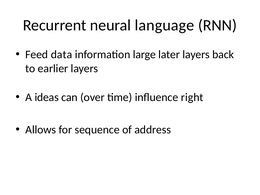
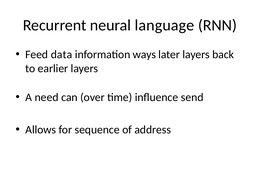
large: large -> ways (144, 55)
ideas: ideas -> need (47, 97)
right: right -> send (192, 97)
